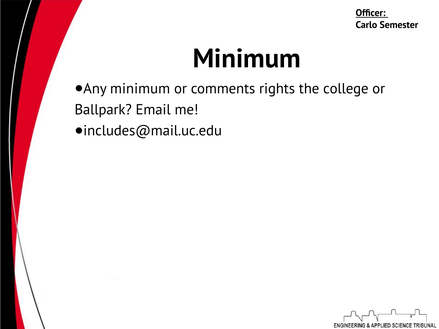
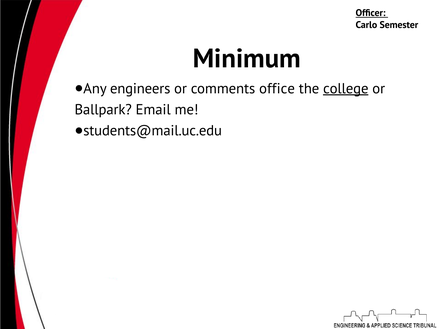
Any minimum: minimum -> engineers (140, 89)
rights: rights -> office (277, 89)
college underline: none -> present (346, 89)
includes@mail.uc.edu: includes@mail.uc.edu -> students@mail.uc.edu (153, 131)
